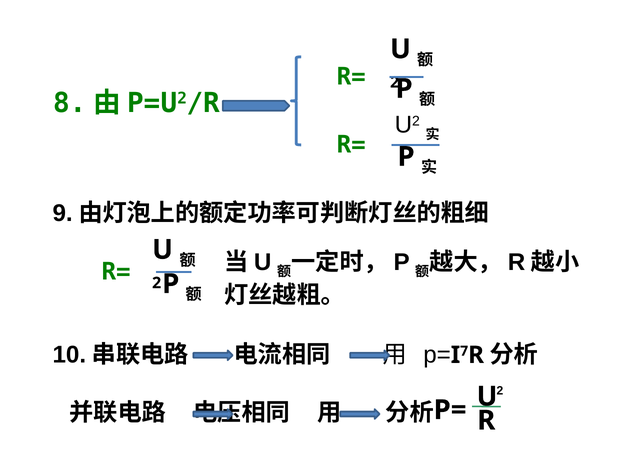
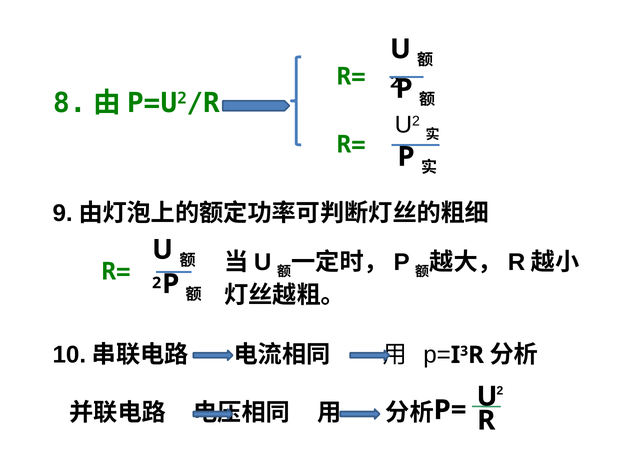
7: 7 -> 3 (464, 351)
